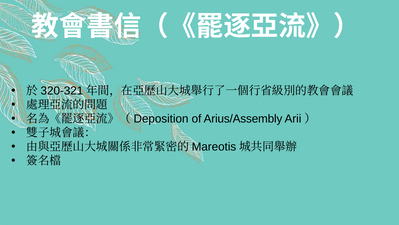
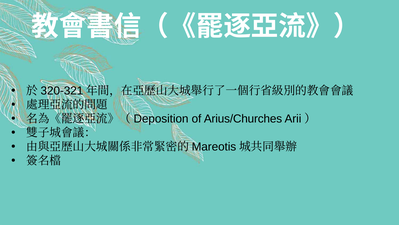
Arius/Assembly: Arius/Assembly -> Arius/Churches (243, 119)
